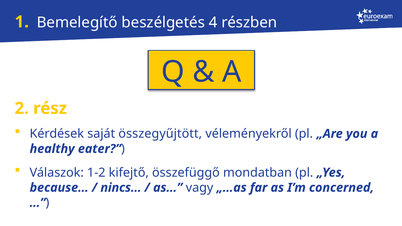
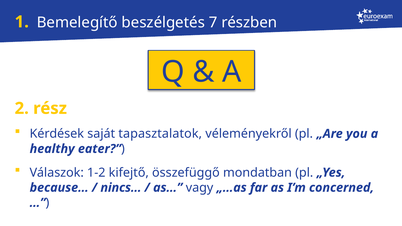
4: 4 -> 7 (213, 22)
összegyűjtött: összegyűjtött -> tapasztalatok (160, 134)
